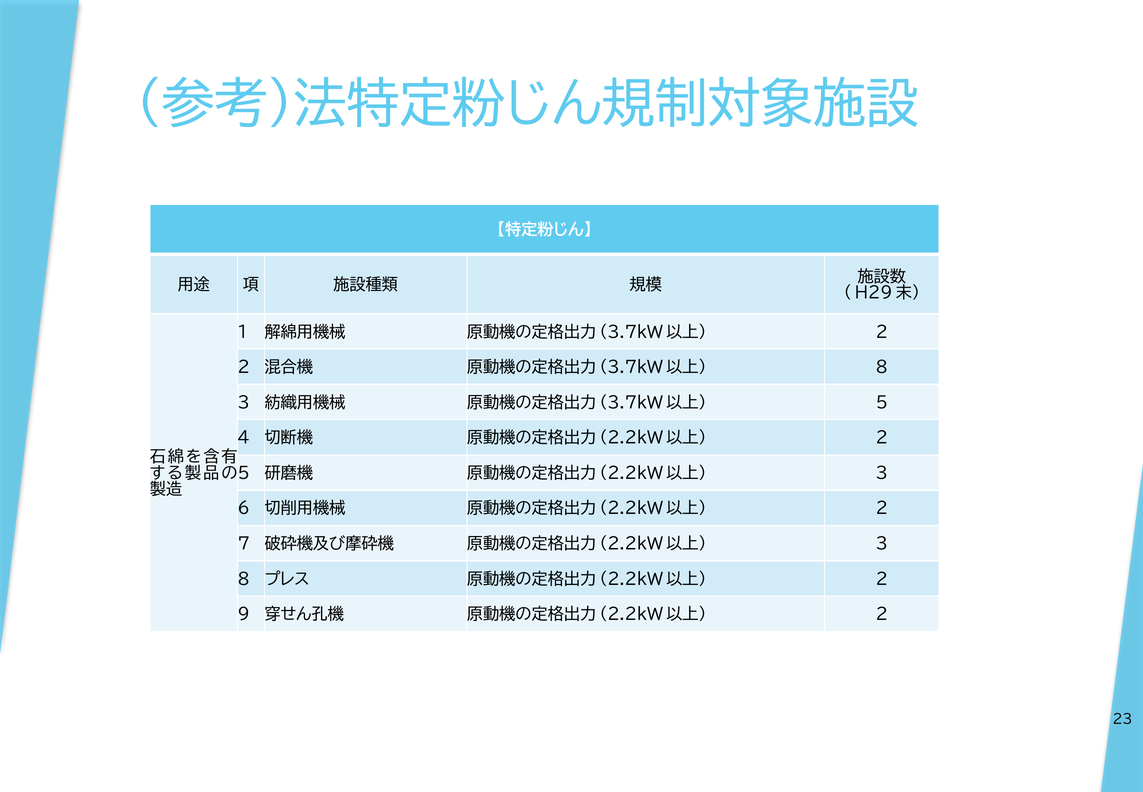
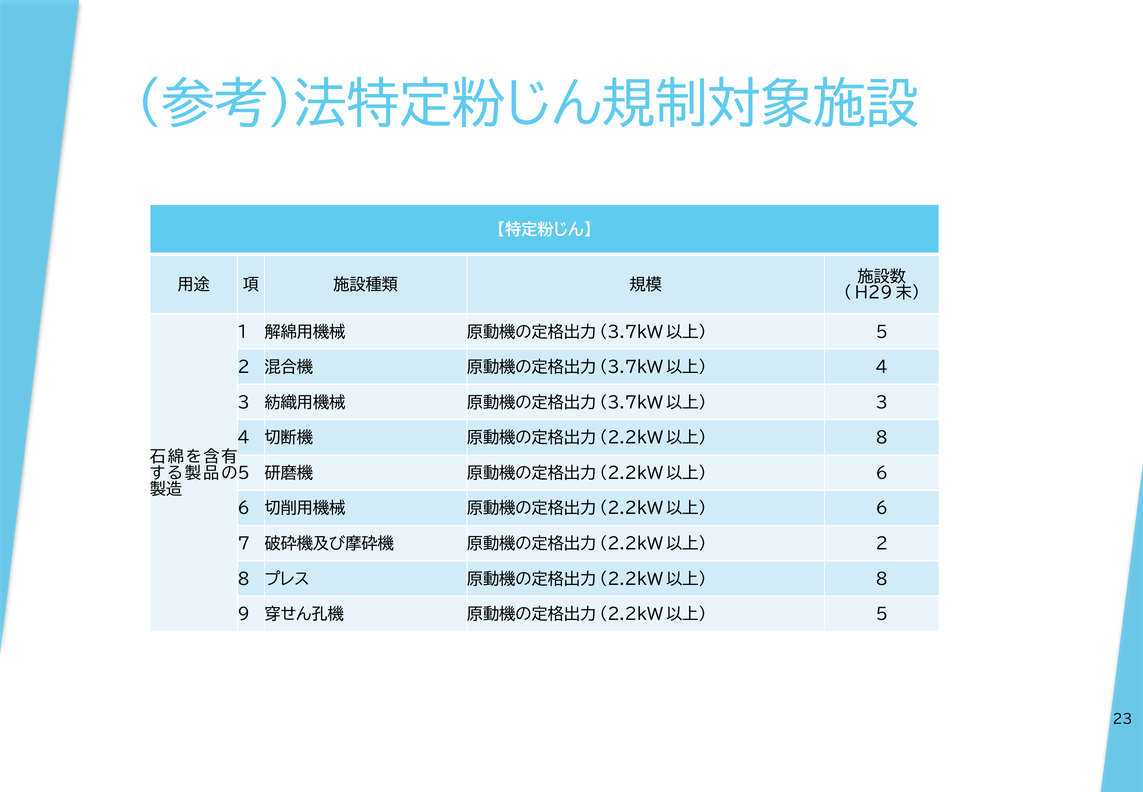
2: 2 -> 5 (882, 332)
8: 8 -> 4 (882, 367)
5: 5 -> 3 (882, 402)
2: 2 -> 8 (882, 438)
3: 3 -> 6 (882, 473)
2: 2 -> 6 (882, 508)
3: 3 -> 2 (882, 543)
2: 2 -> 8 (882, 579)
2: 2 -> 5 (882, 614)
